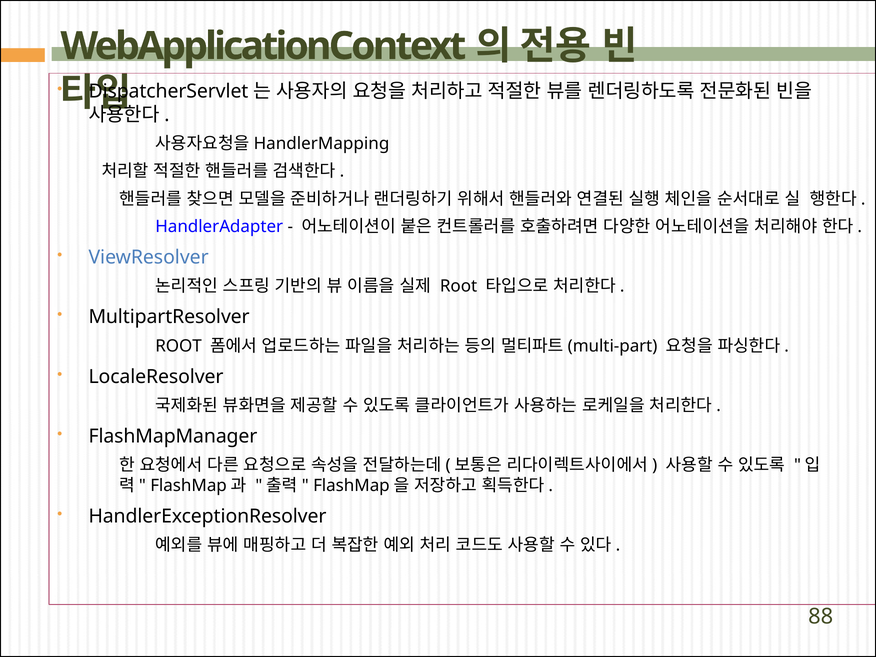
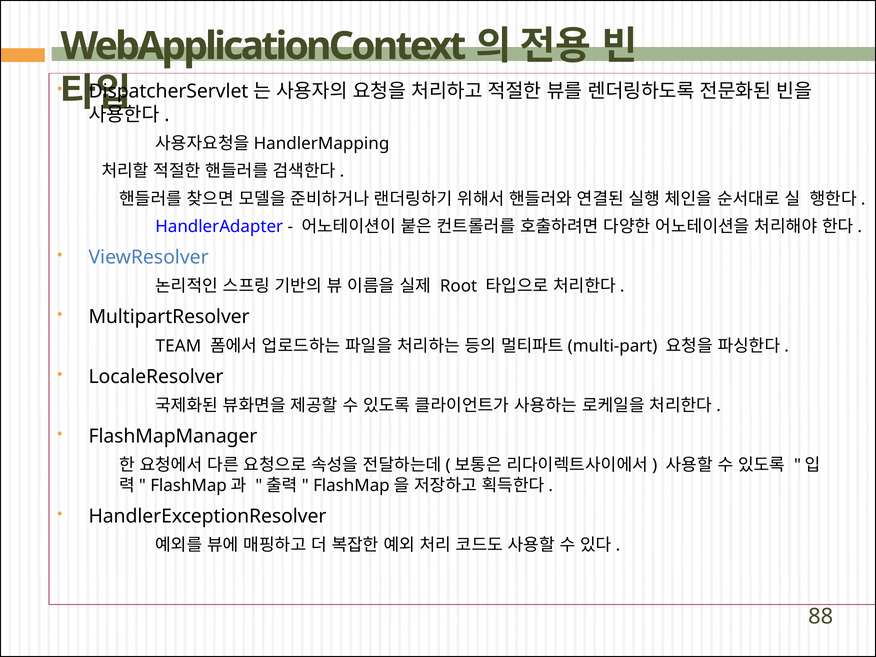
ROOT: ROOT -> TEAM (178, 346)
